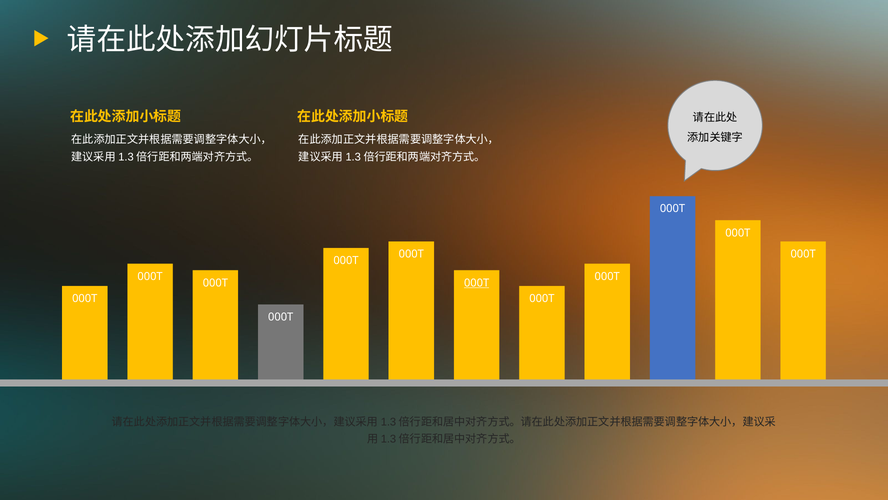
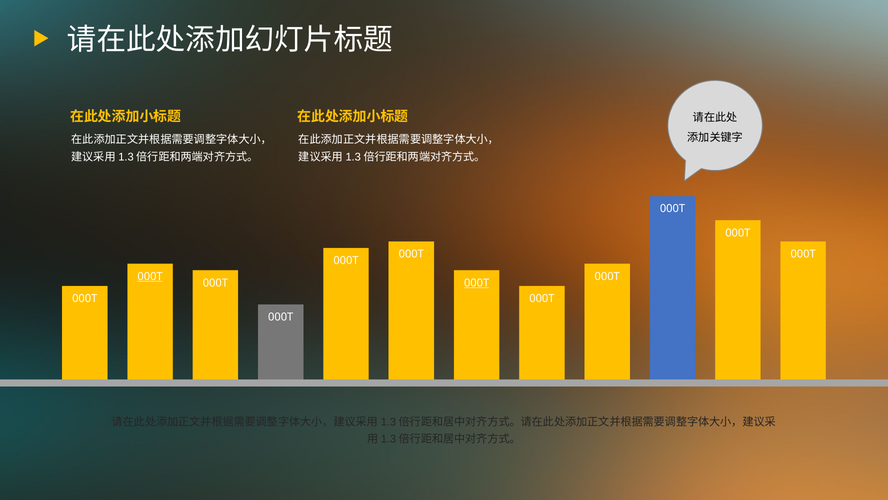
000T underline: none -> present (150, 276)
